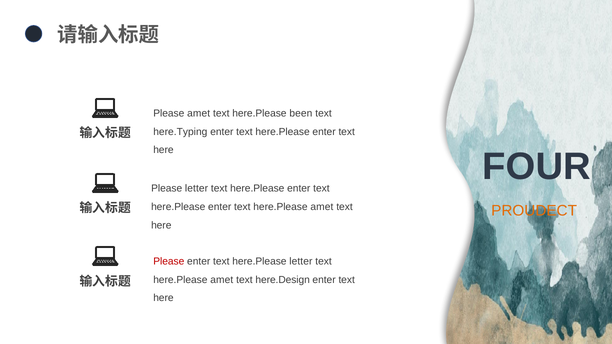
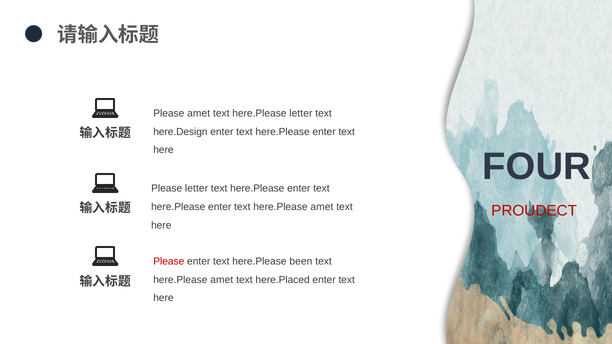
here.Please been: been -> letter (301, 113)
here.Typing: here.Typing -> here.Design (180, 132)
PROUDECT colour: orange -> red (534, 211)
here.Please letter: letter -> been (301, 262)
here.Design: here.Design -> here.Placed (283, 280)
